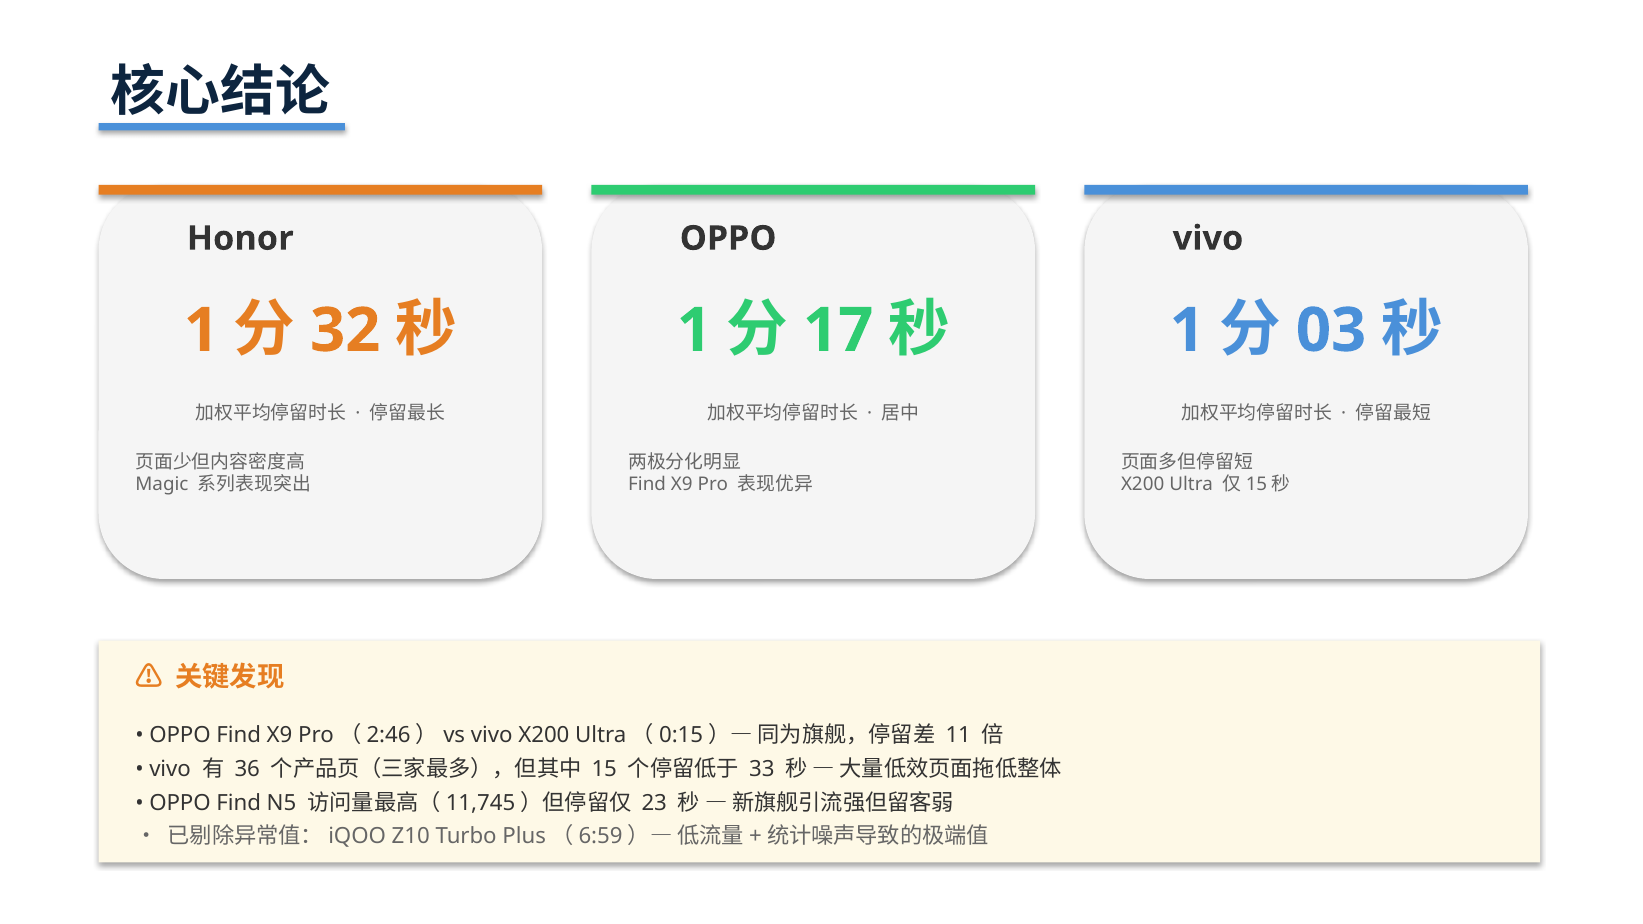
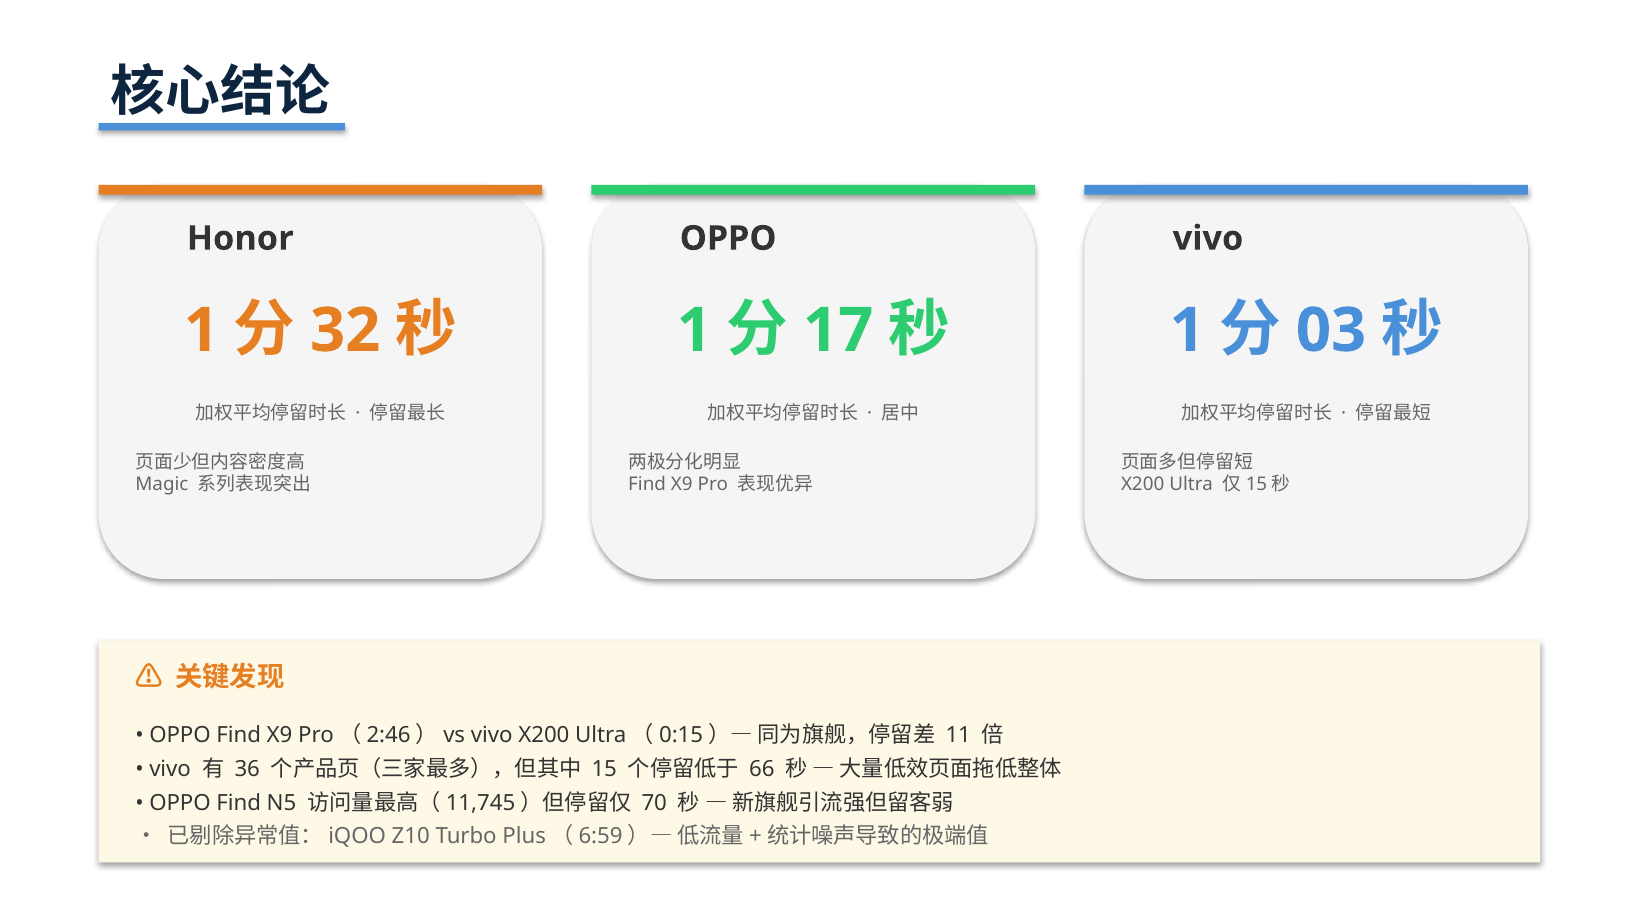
33: 33 -> 66 (762, 769)
23: 23 -> 70 (654, 803)
